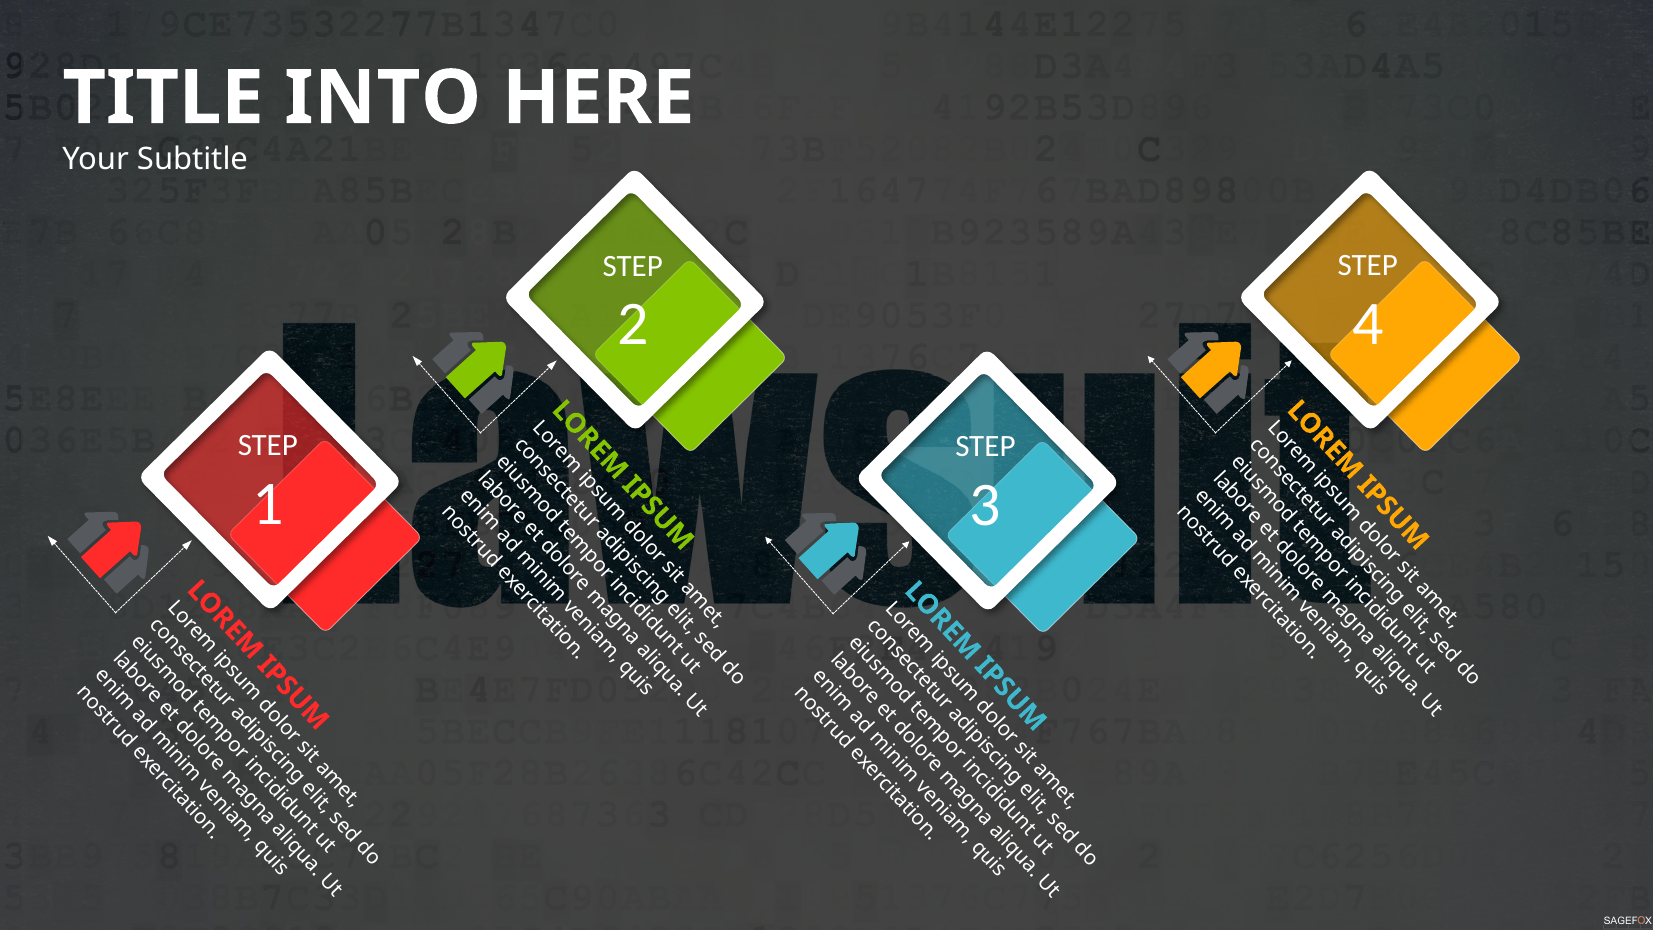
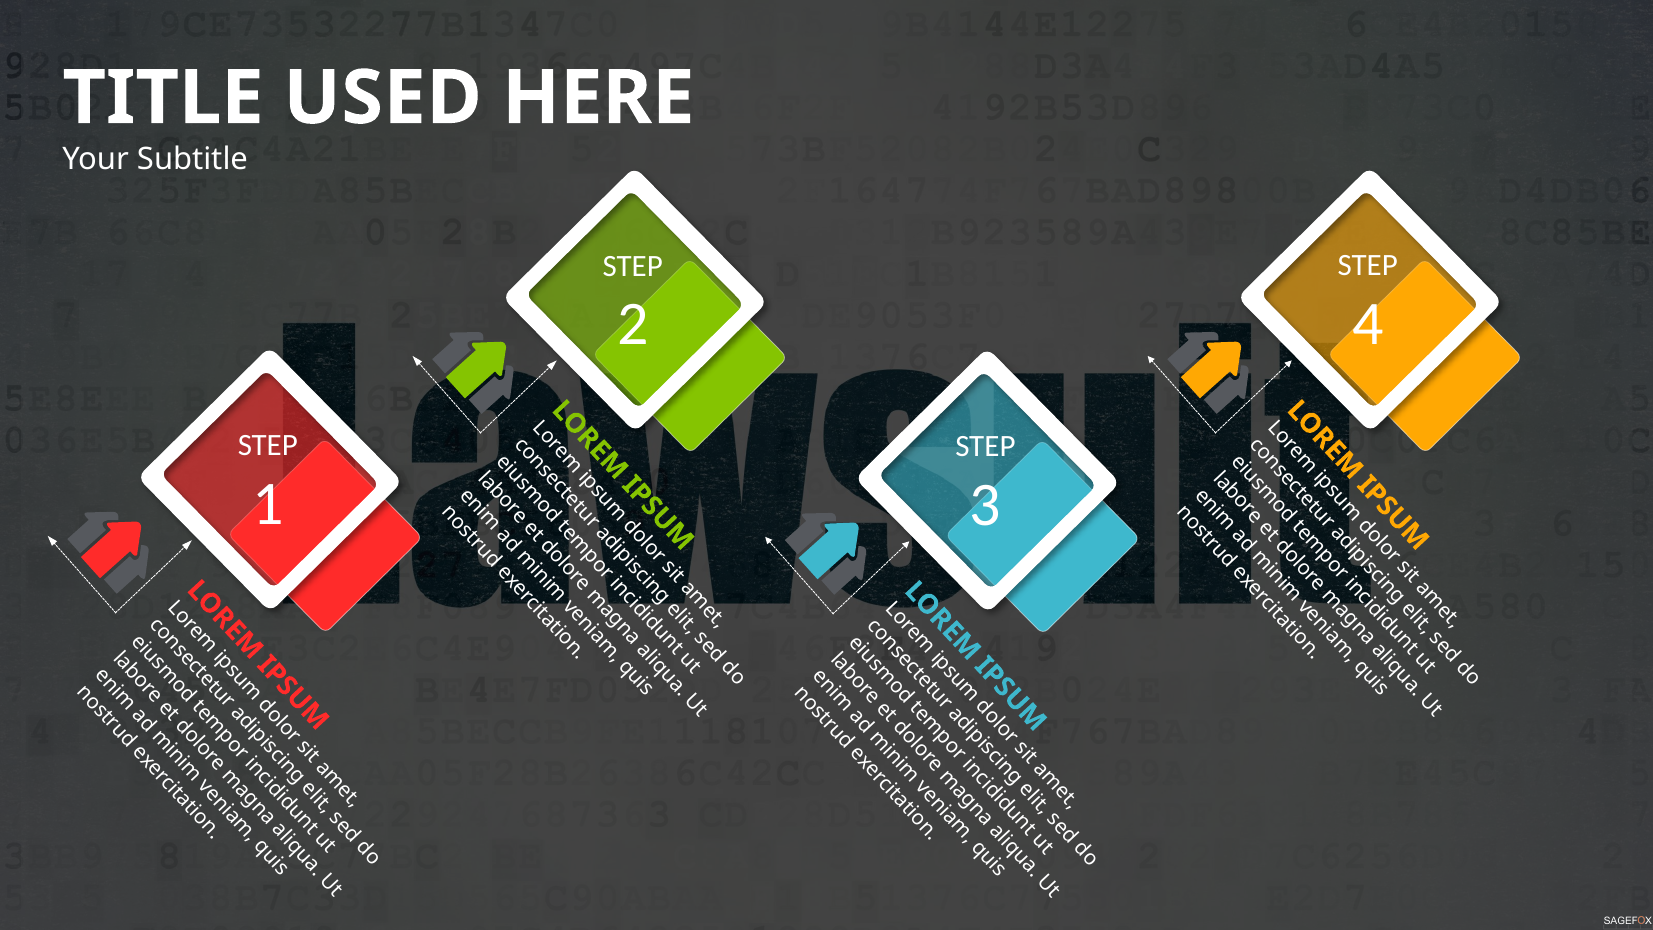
INTO: INTO -> USED (383, 98)
